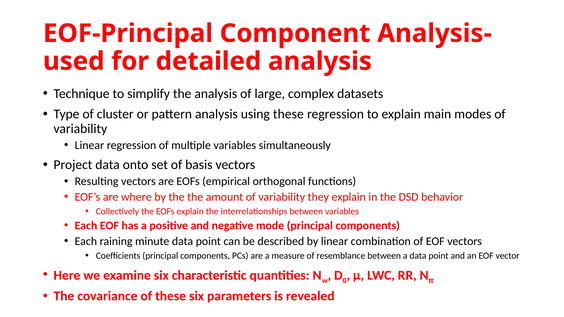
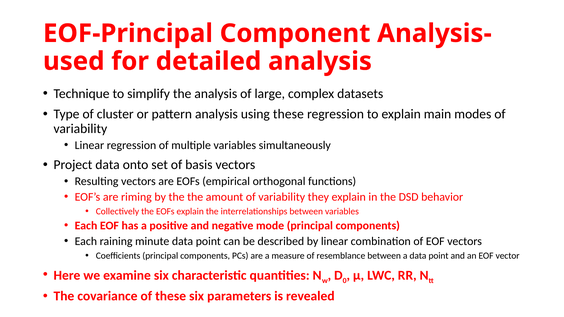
where: where -> riming (136, 197)
